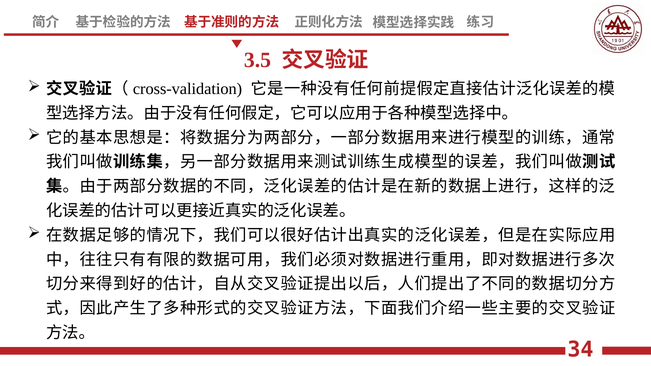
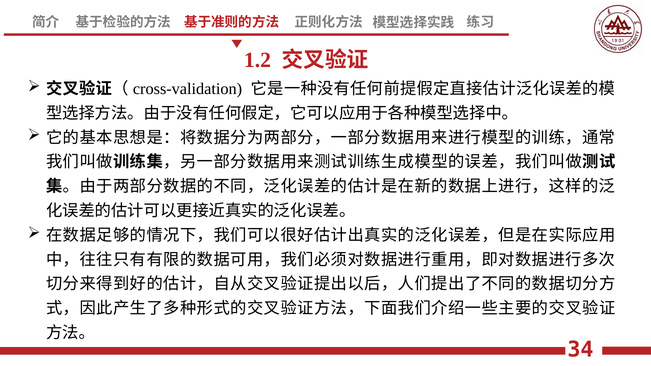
3.5: 3.5 -> 1.2 (257, 60)
